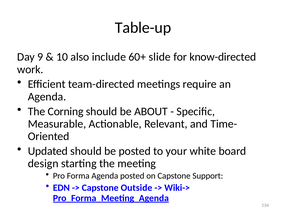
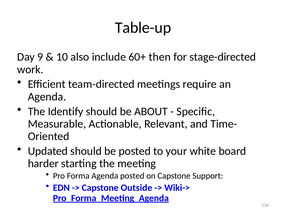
slide: slide -> then (160, 57)
know-directed: know-directed -> stage-directed (223, 57)
Corning: Corning -> Identify (66, 111)
design: design -> harder (43, 163)
